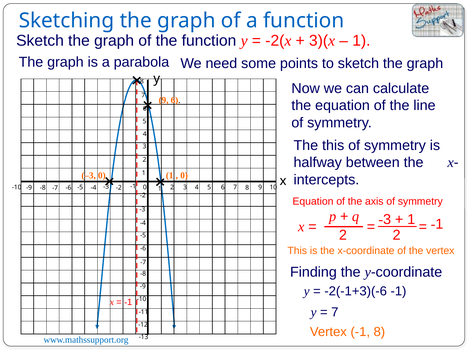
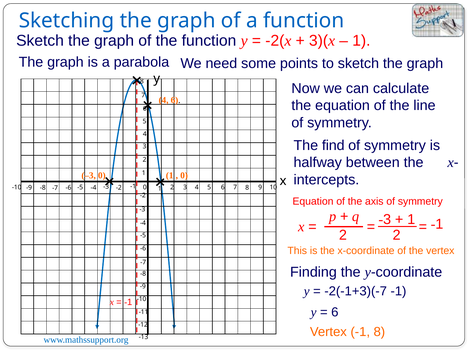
9: 9 -> 4 (164, 100)
The this: this -> find (333, 145)
-2(-1+3)(-6: -2(-1+3)(-6 -> -2(-1+3)(-7 (356, 291)
7: 7 -> 6 (335, 312)
